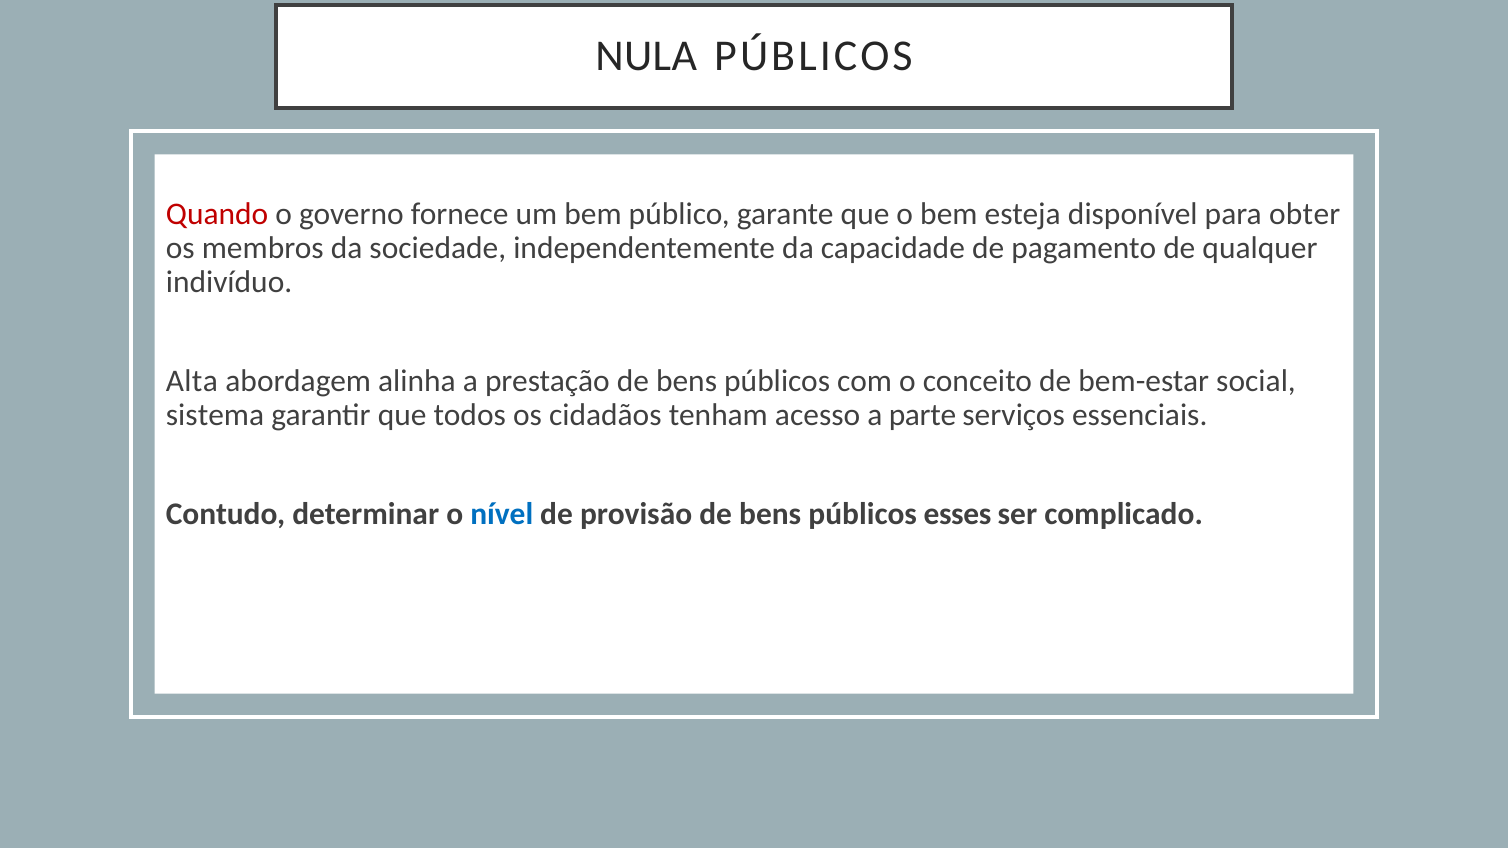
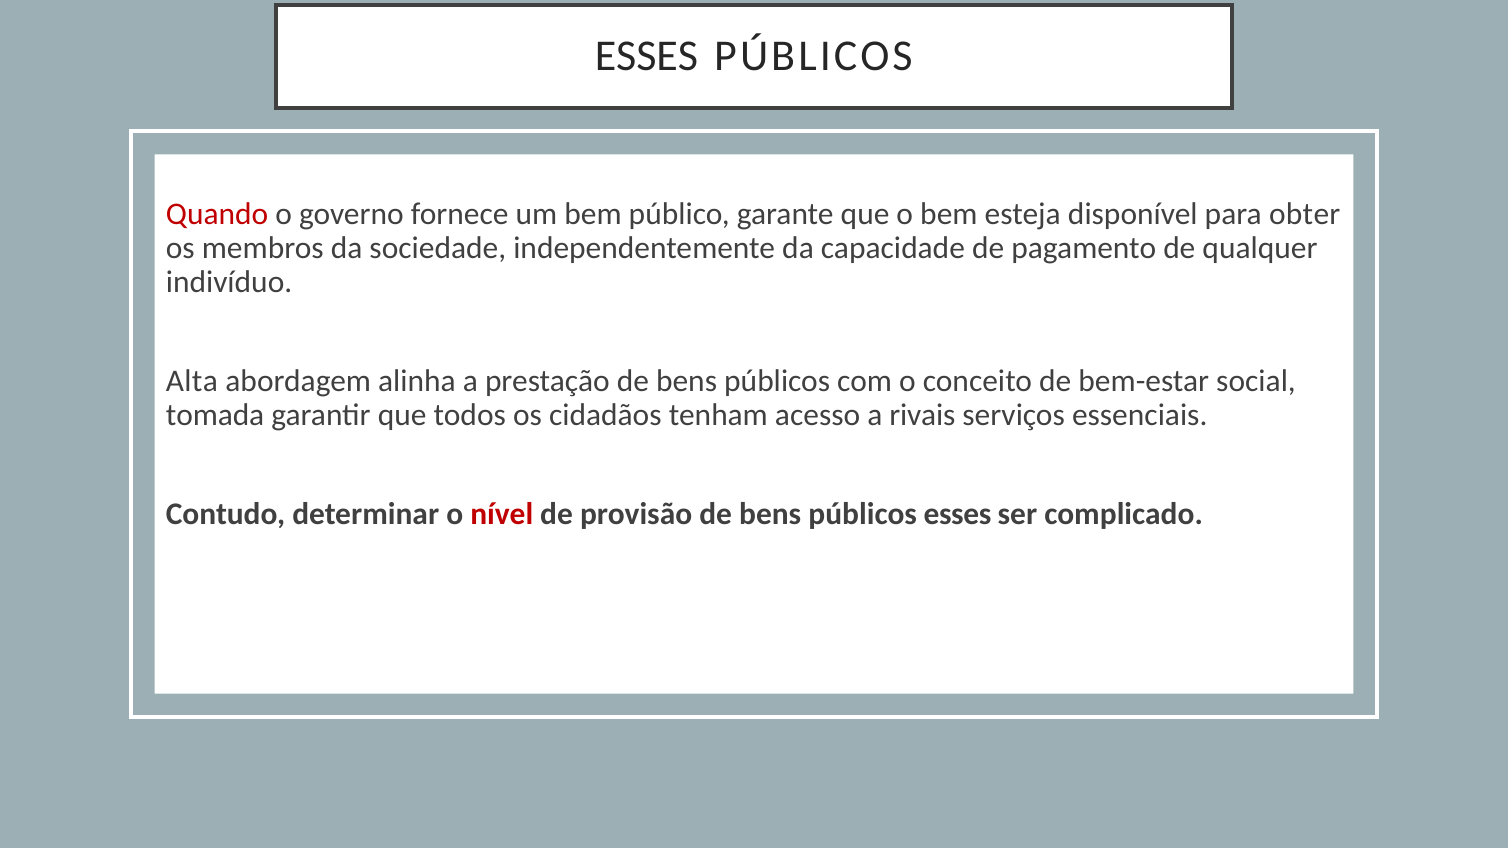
NULA: NULA -> ESSES (646, 56)
sistema: sistema -> tomada (215, 415)
parte: parte -> rivais (922, 415)
nível colour: blue -> red (502, 515)
